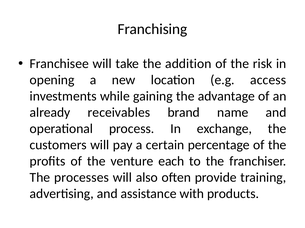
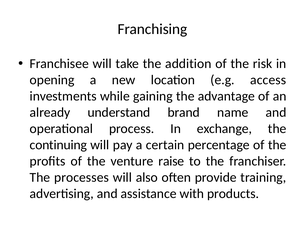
receivables: receivables -> understand (119, 113)
customers: customers -> continuing (58, 145)
each: each -> raise (171, 162)
